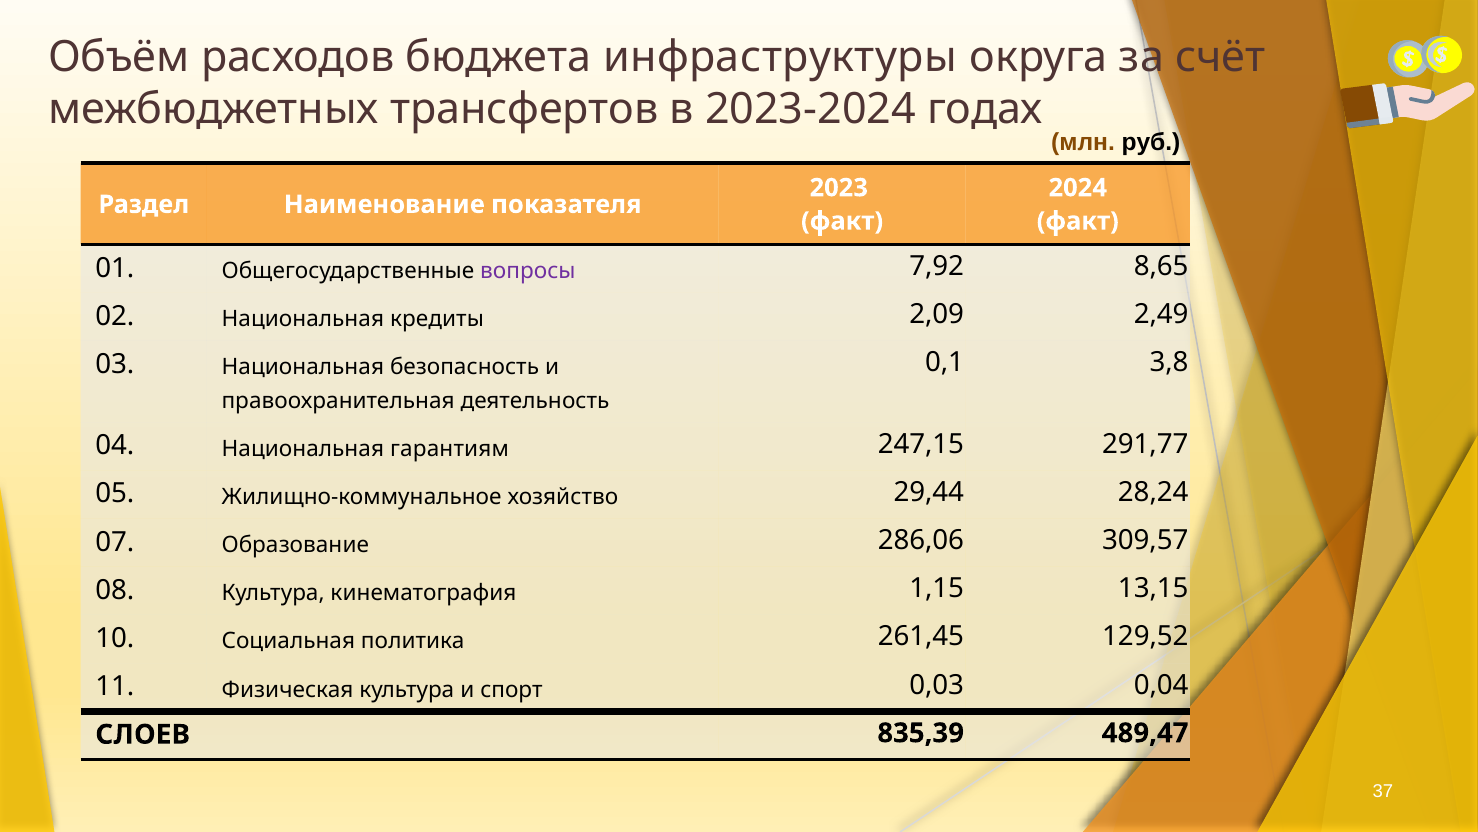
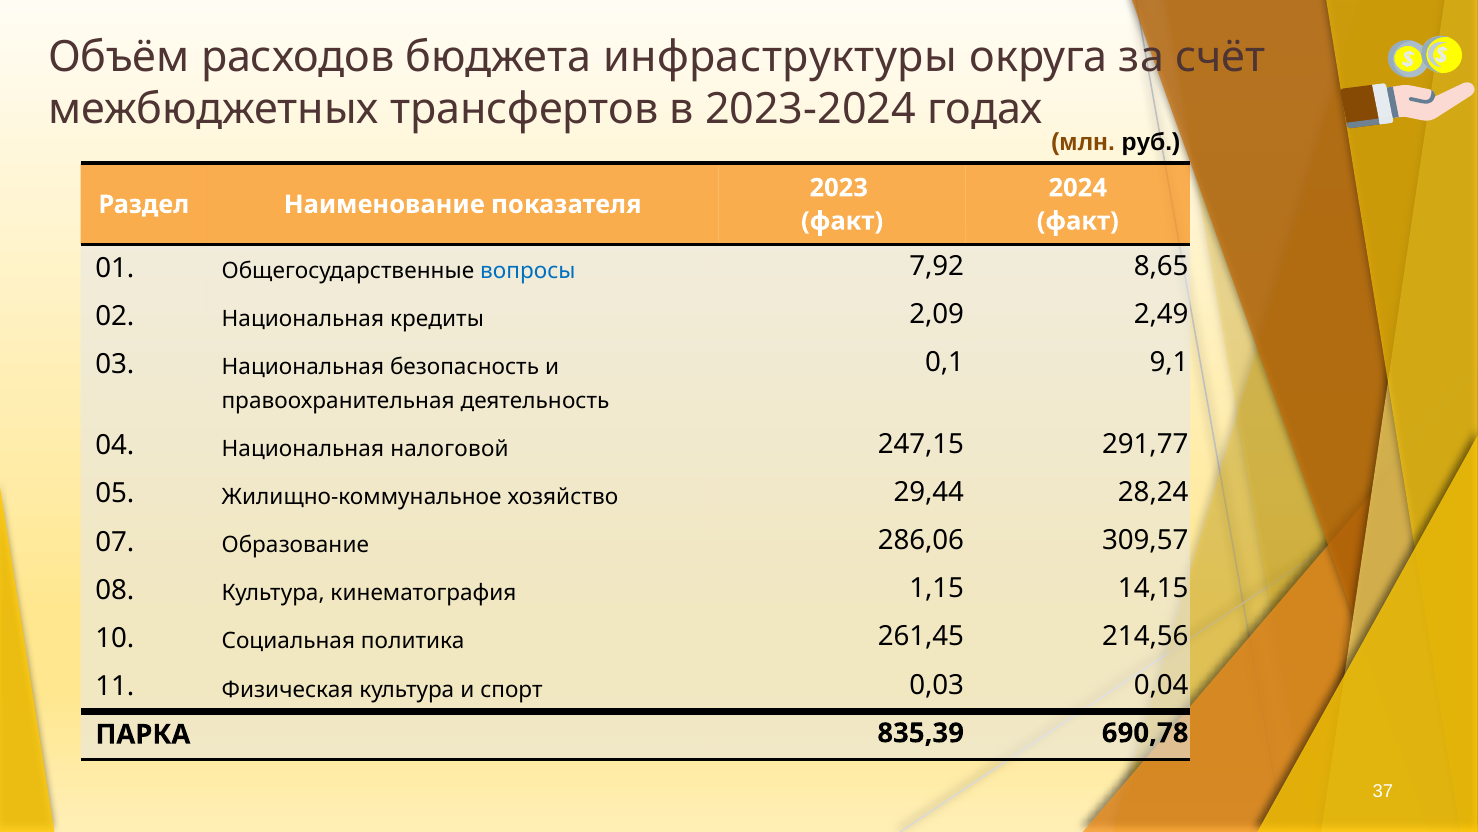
вопросы colour: purple -> blue (528, 271)
3,8: 3,8 -> 9,1 (1169, 362)
гарантиям: гарантиям -> налоговой (449, 449)
13,15: 13,15 -> 14,15 (1153, 588)
129,52: 129,52 -> 214,56 (1145, 636)
СЛОЕВ: СЛОЕВ -> ПАРКА (143, 734)
489,47: 489,47 -> 690,78 (1145, 733)
